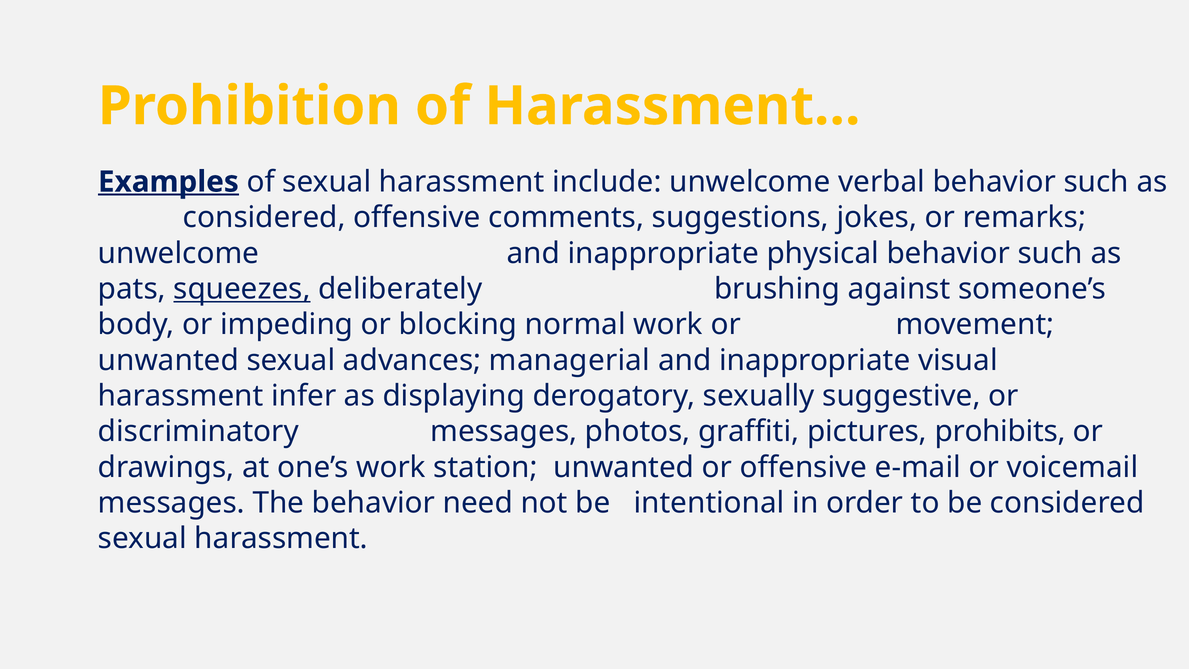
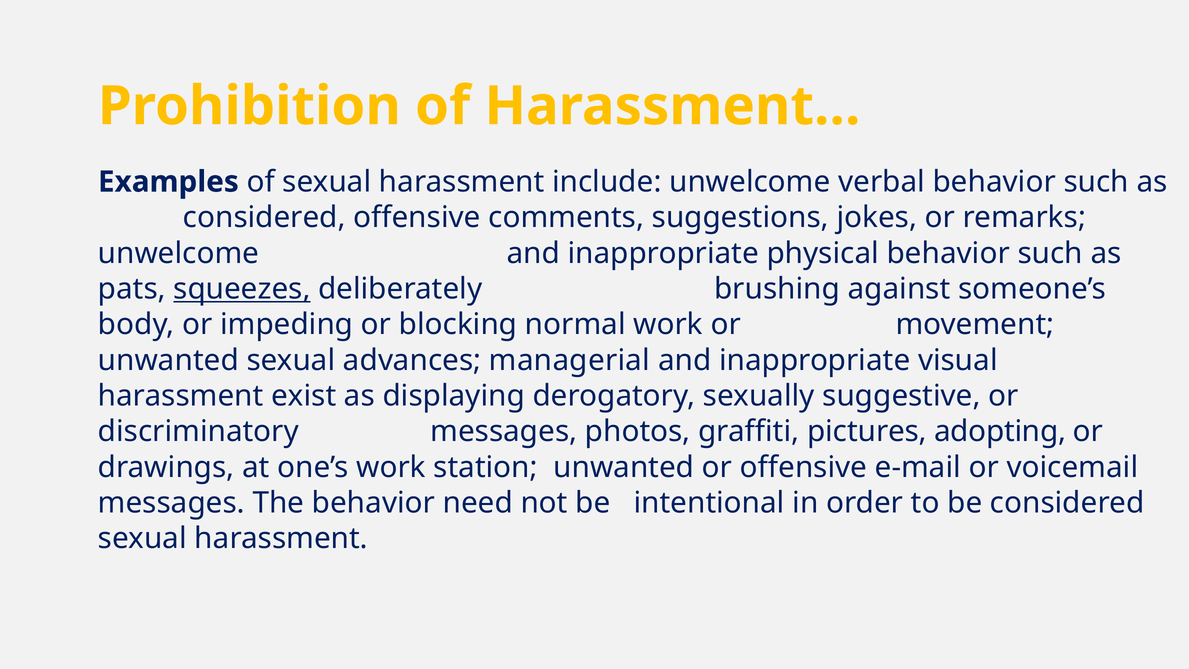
Examples underline: present -> none (168, 182)
infer: infer -> exist (304, 396)
prohibits: prohibits -> adopting (1000, 431)
